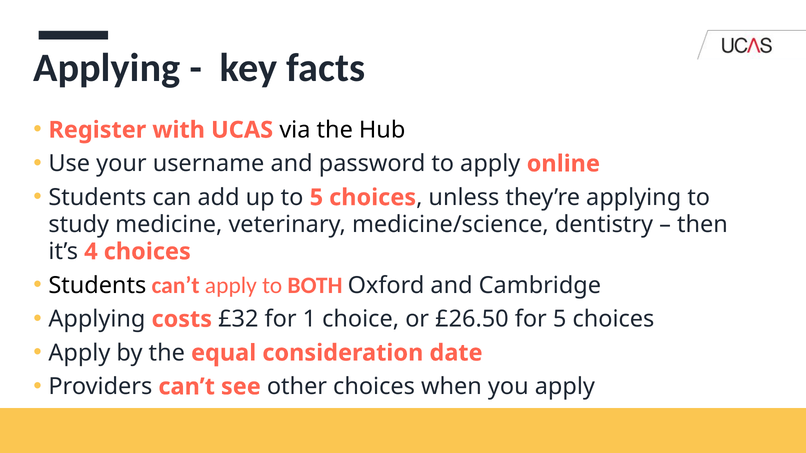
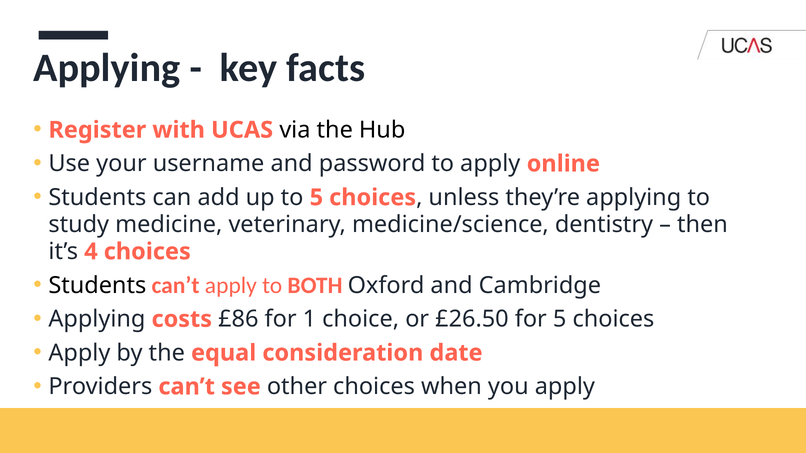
£32: £32 -> £86 (238, 319)
